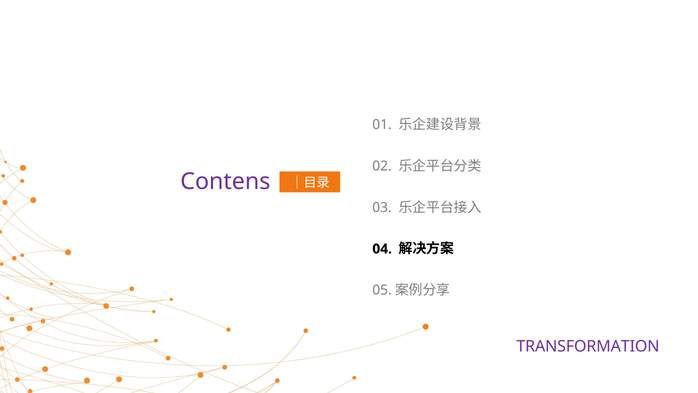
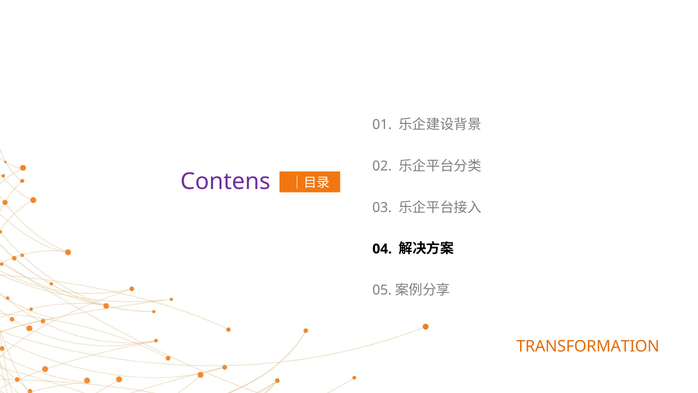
TRANSFORMATION colour: purple -> orange (588, 346)
